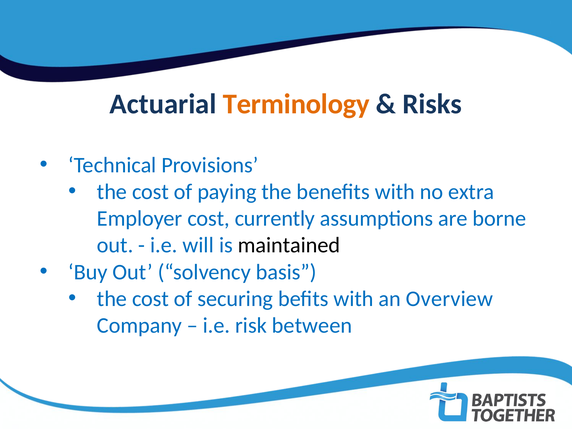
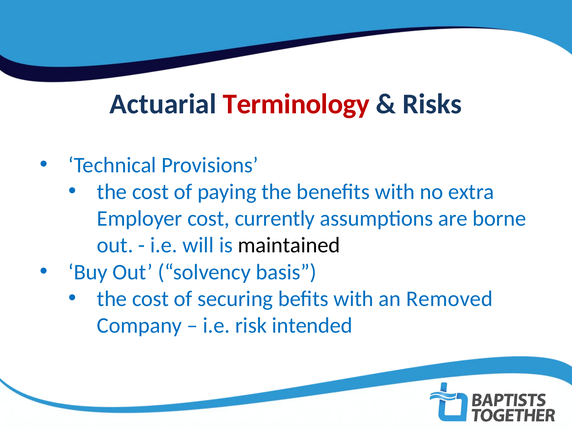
Terminology colour: orange -> red (296, 104)
Overview: Overview -> Removed (450, 299)
between: between -> intended (312, 325)
